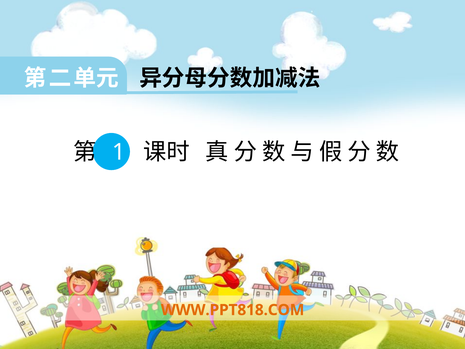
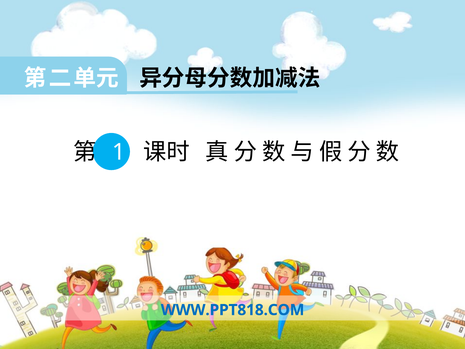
WWW.PPT818.COM colour: orange -> blue (233, 310)
